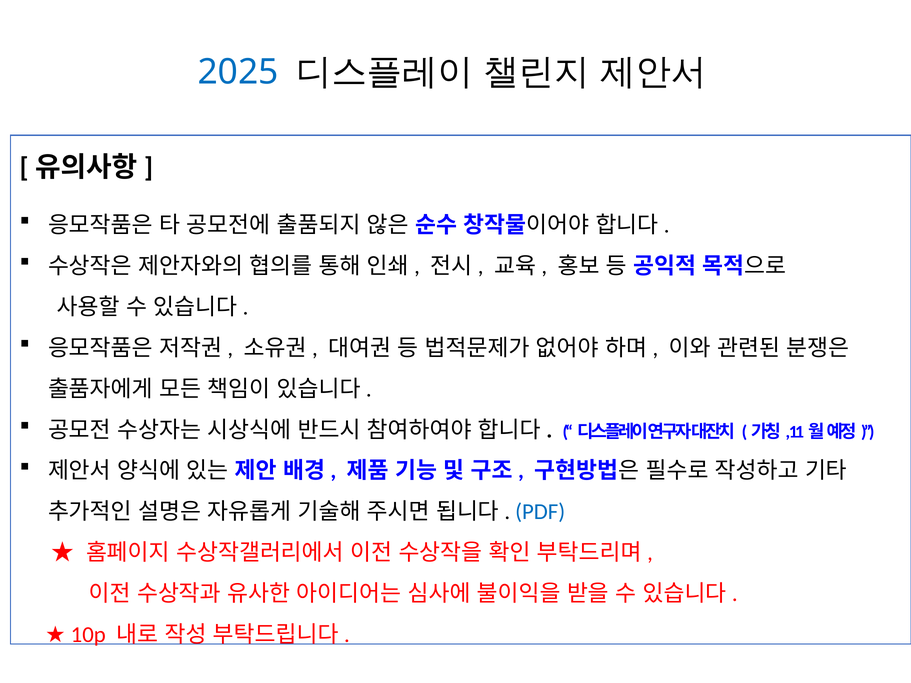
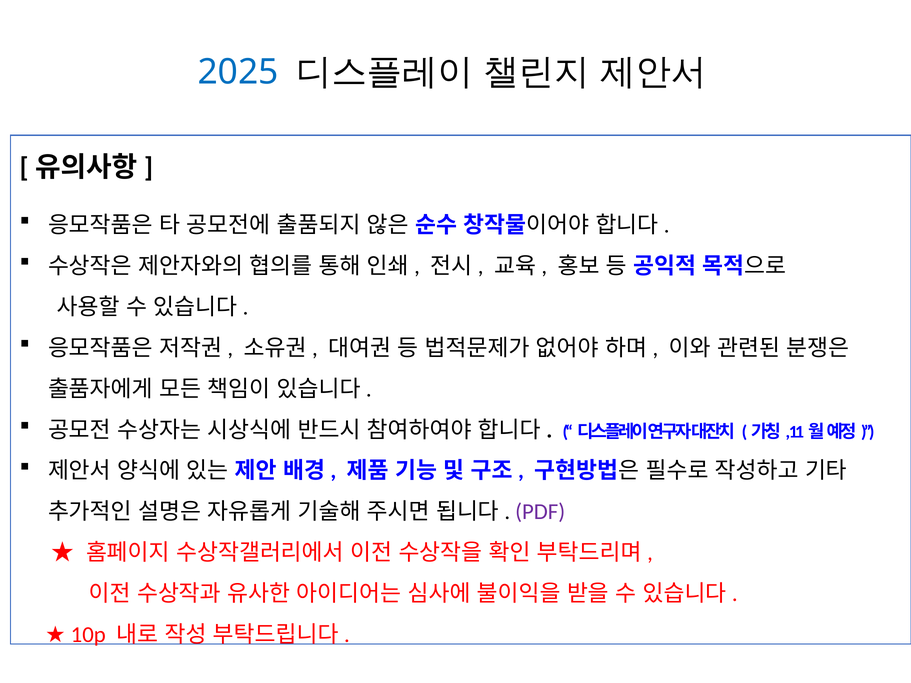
PDF colour: blue -> purple (540, 512)
